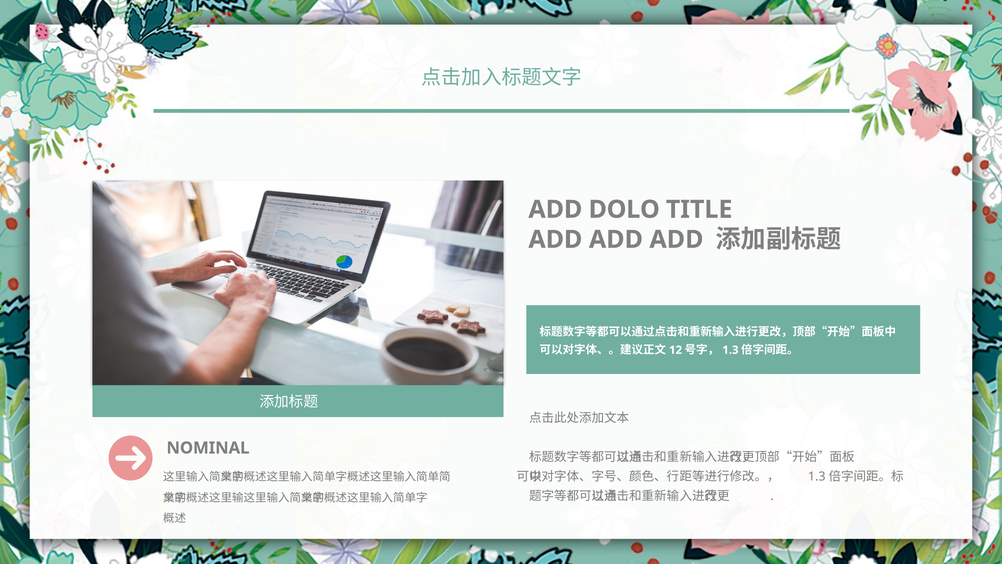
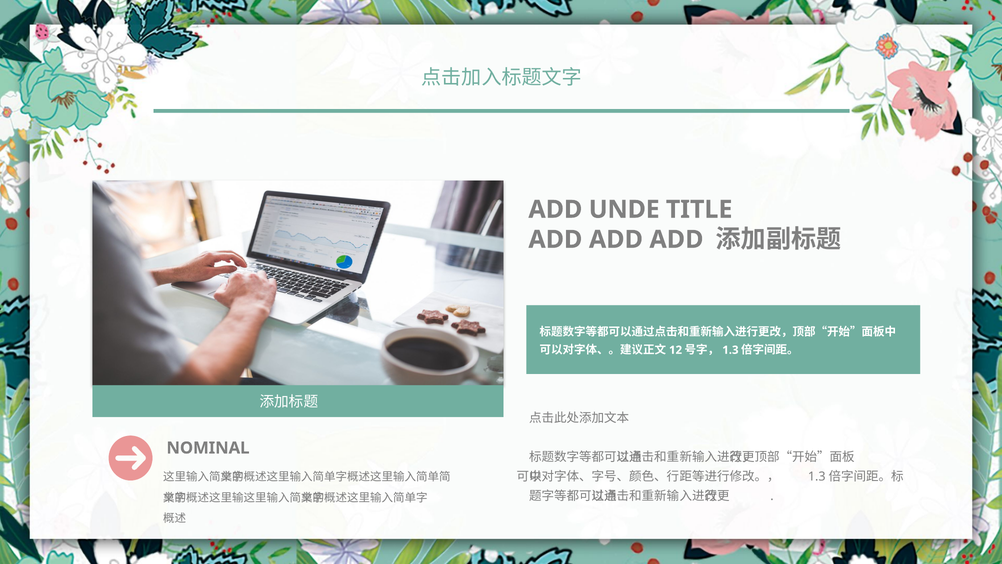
DOLO: DOLO -> UNDE (624, 209)
